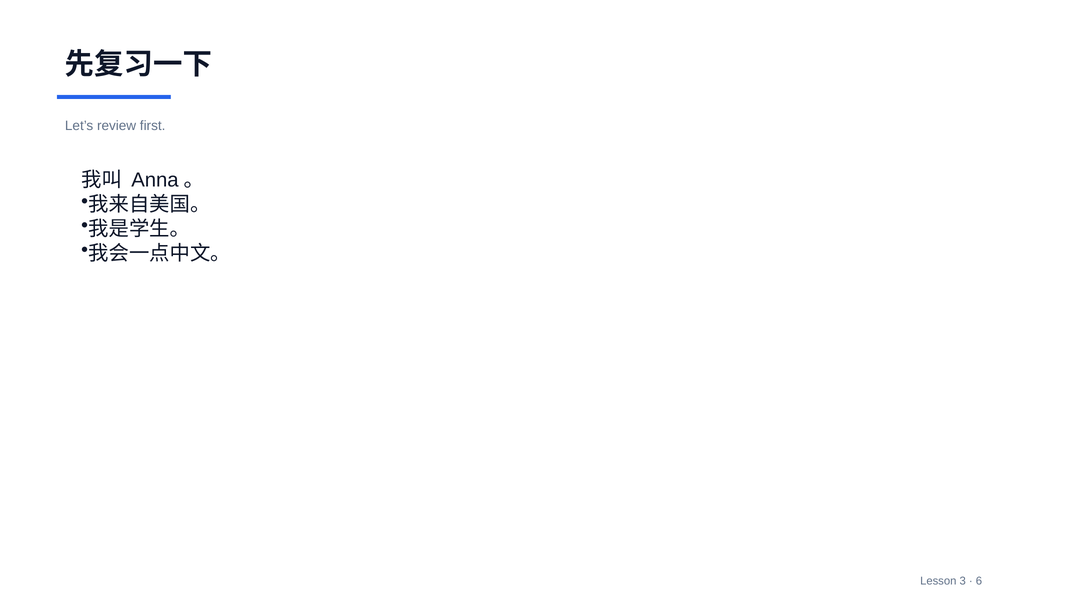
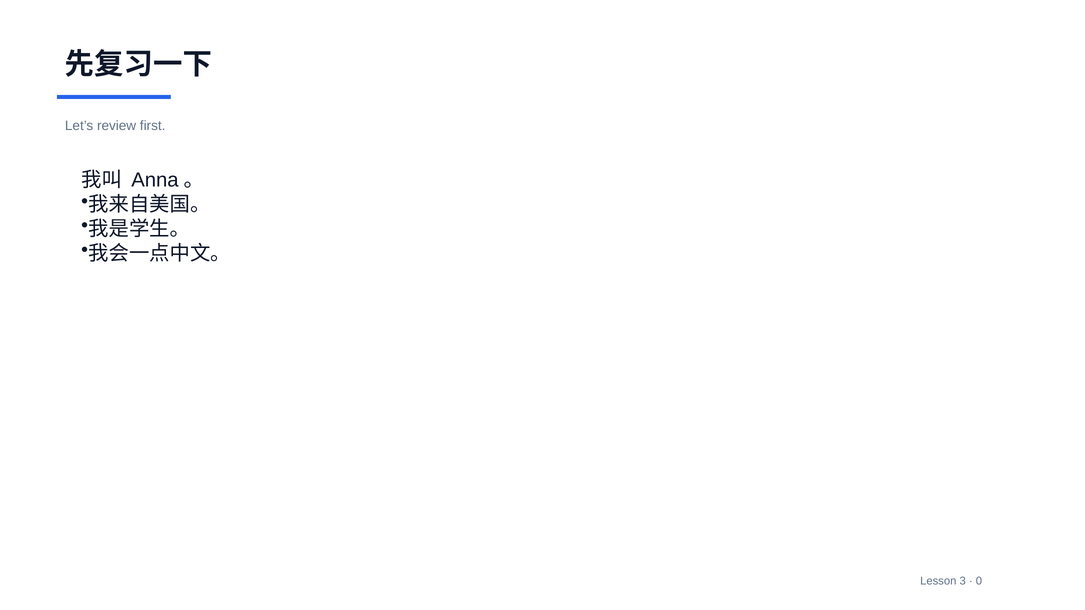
6: 6 -> 0 (979, 581)
